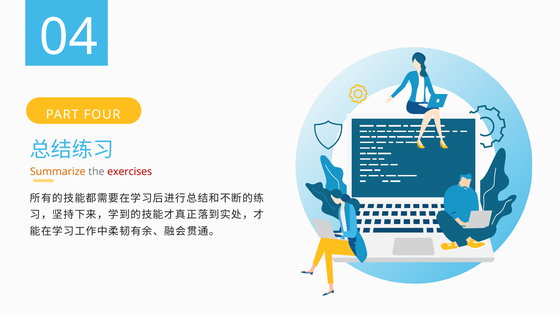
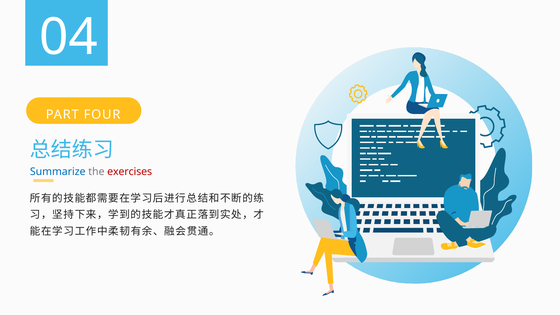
Summarize colour: orange -> blue (58, 172)
